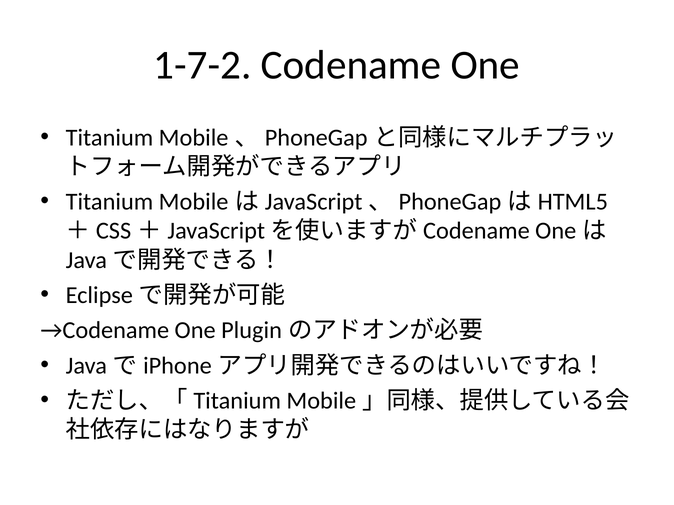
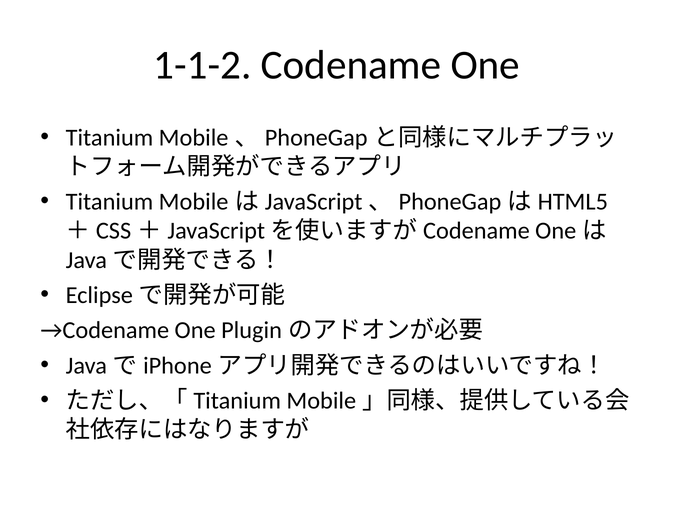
1-7-2: 1-7-2 -> 1-1-2 (202, 65)
